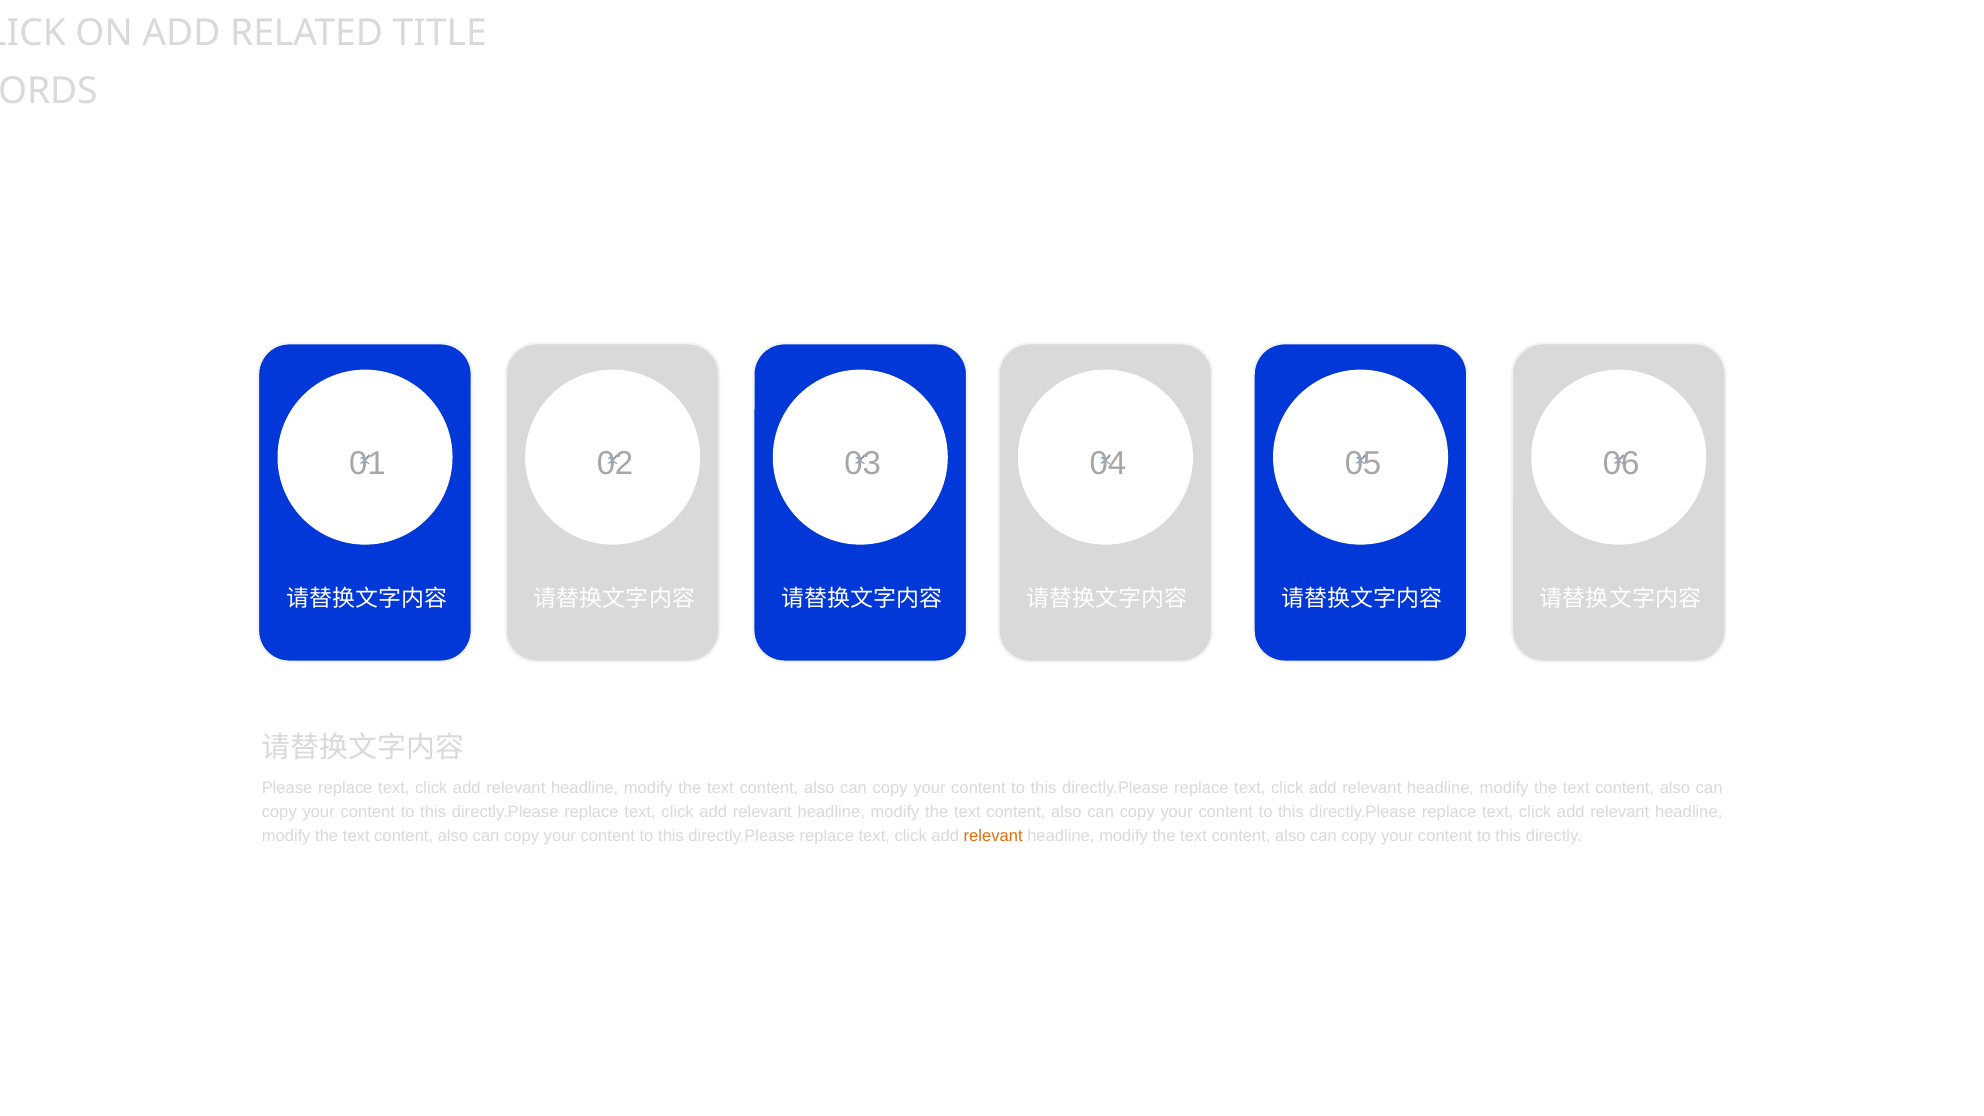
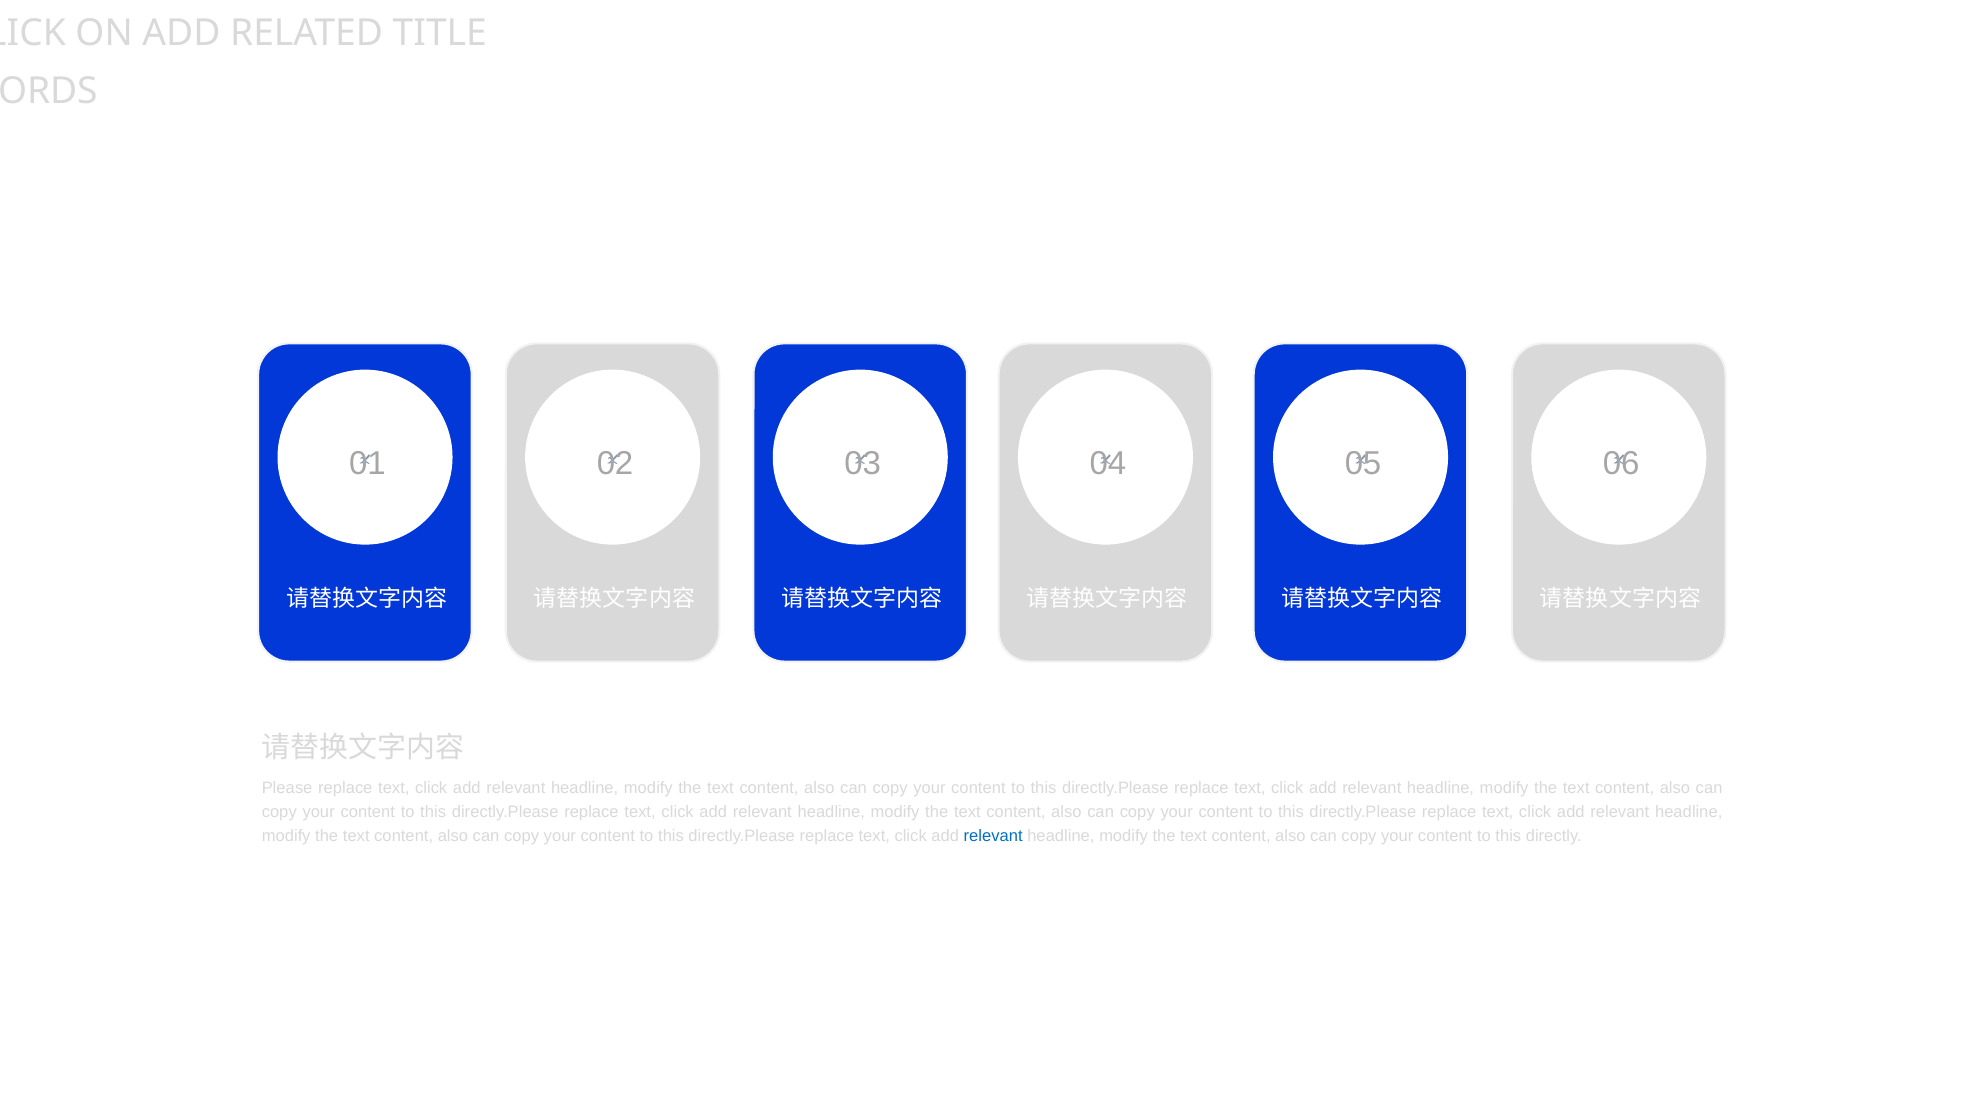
relevant colour: orange -> blue (993, 836)
